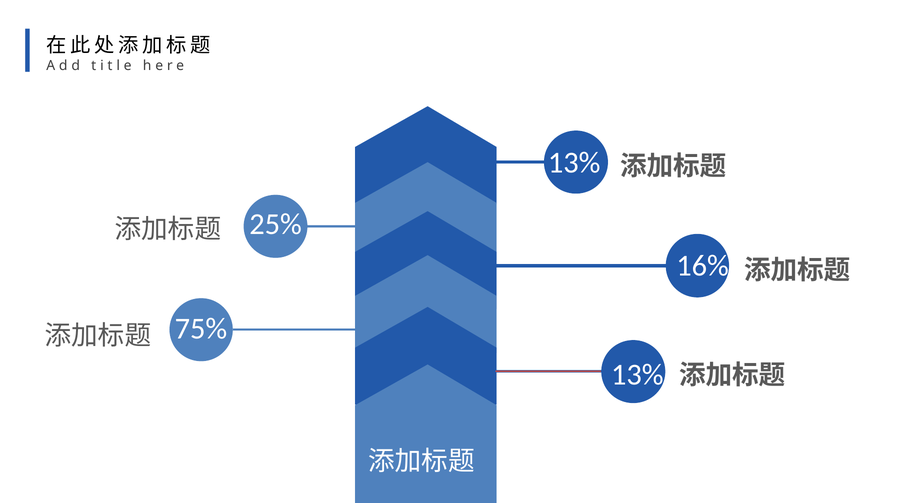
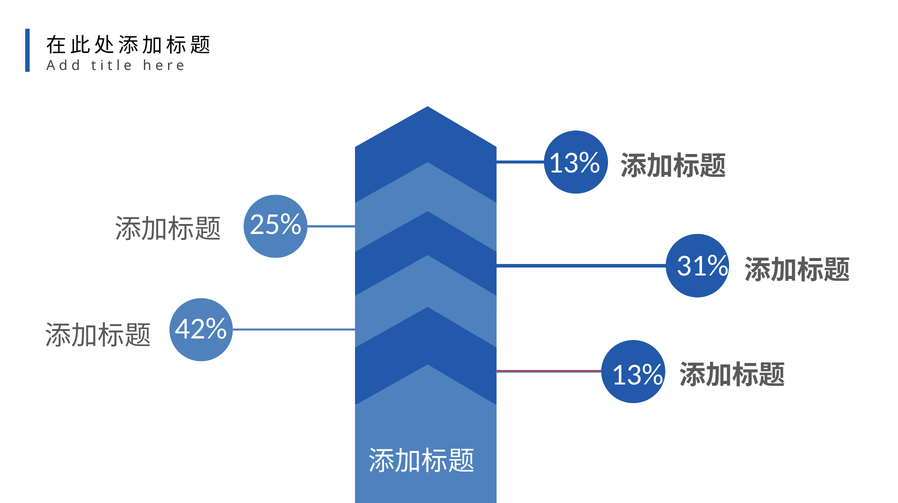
16%: 16% -> 31% (703, 265)
75%: 75% -> 42% (201, 329)
